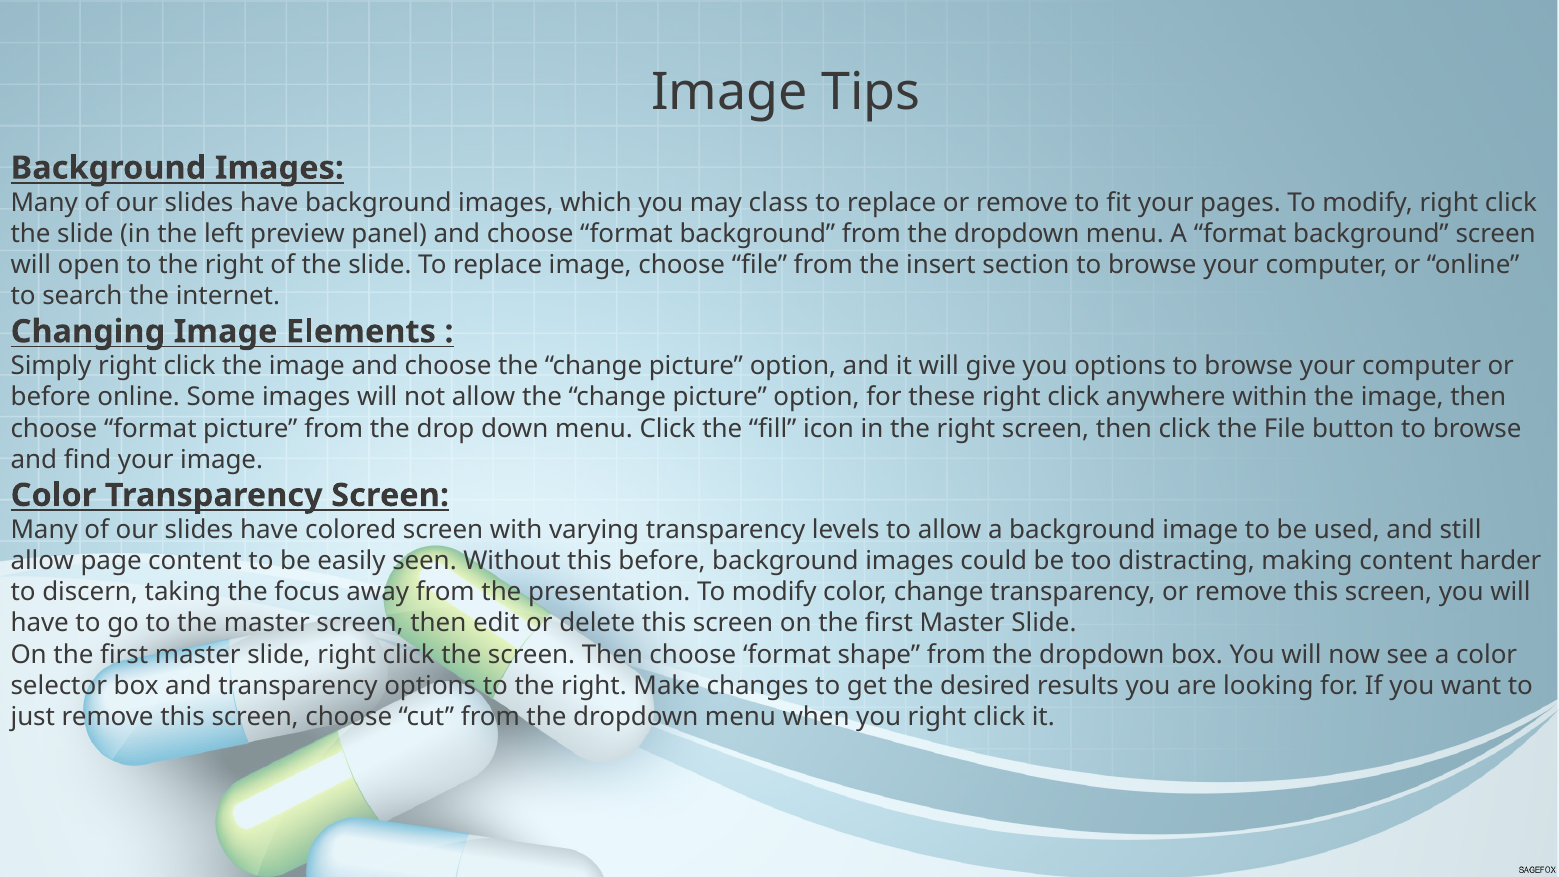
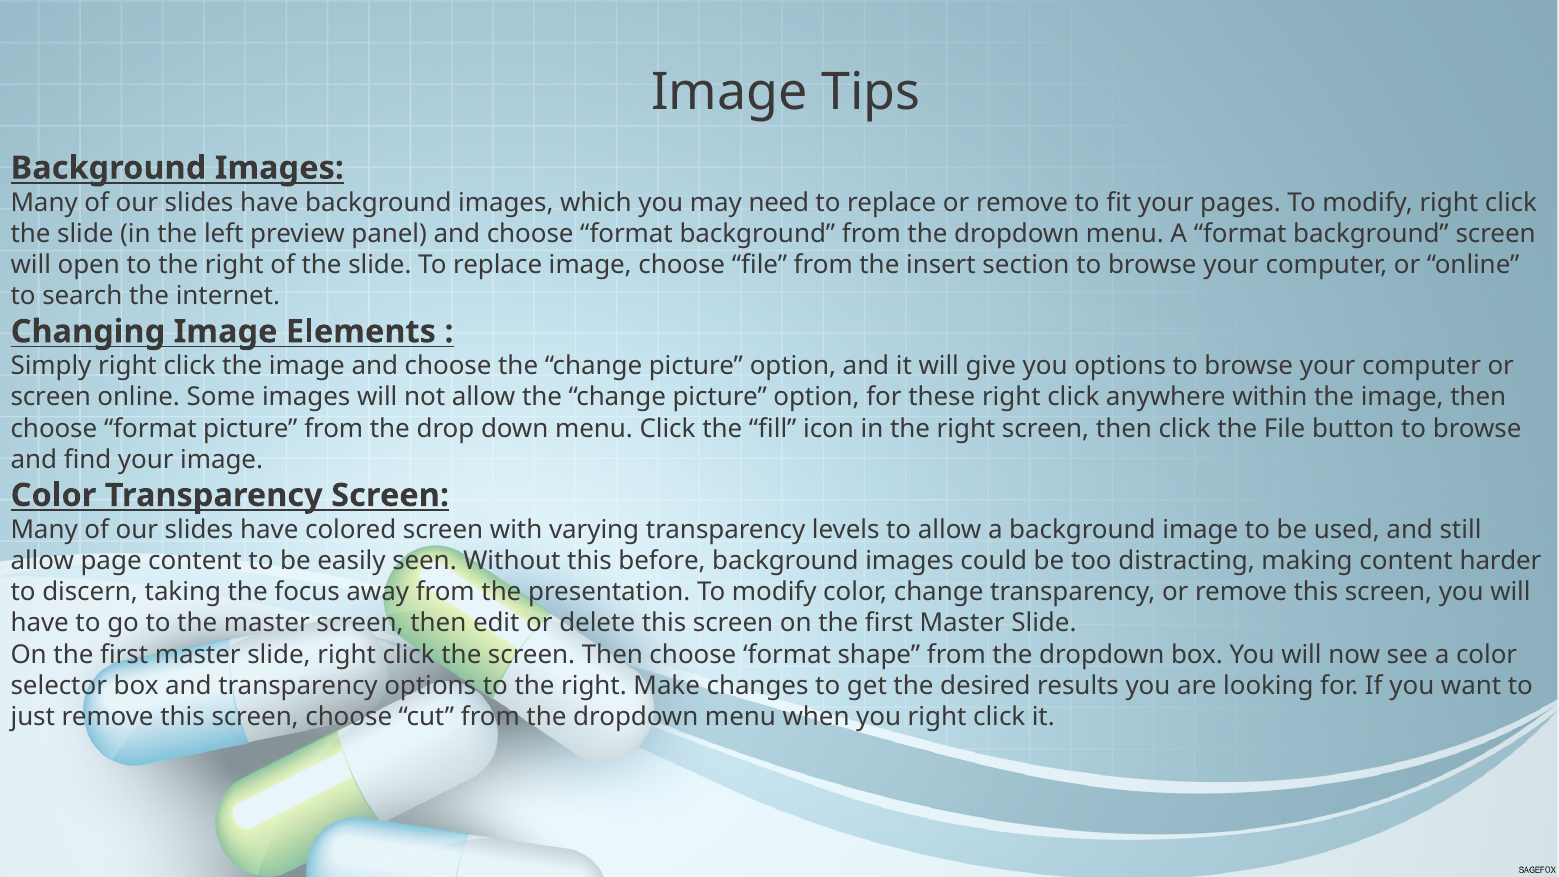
class: class -> need (779, 203)
before: before -> screen (51, 397)
